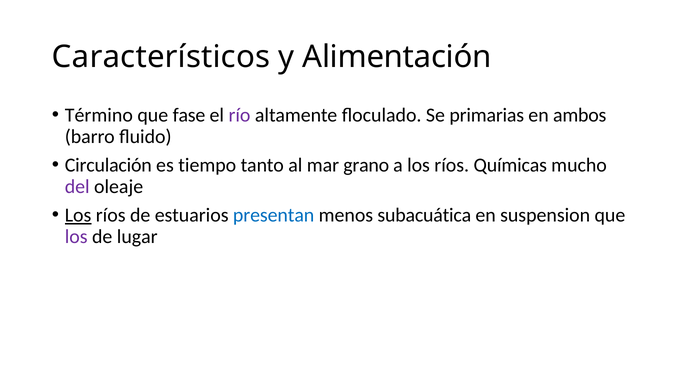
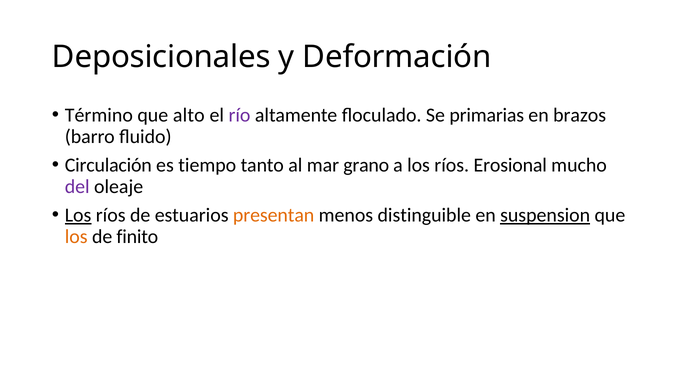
Característicos: Característicos -> Deposicionales (161, 57)
Alimentación: Alimentación -> Deformación (397, 57)
fase: fase -> alto (189, 115)
ambos: ambos -> brazos (580, 115)
Químicas: Químicas -> Erosional (510, 165)
presentan colour: blue -> orange (274, 215)
subacuática: subacuática -> distinguible (424, 215)
suspension underline: none -> present (545, 215)
los colour: purple -> orange (76, 237)
lugar: lugar -> finito (137, 237)
